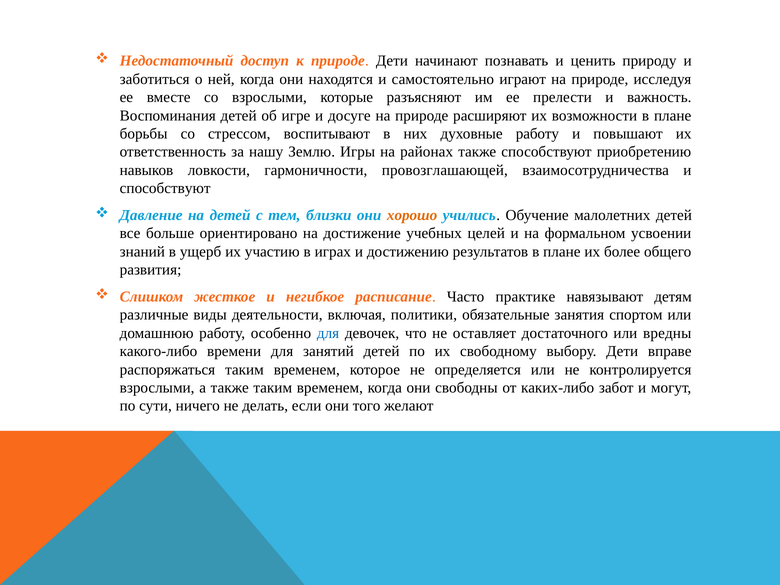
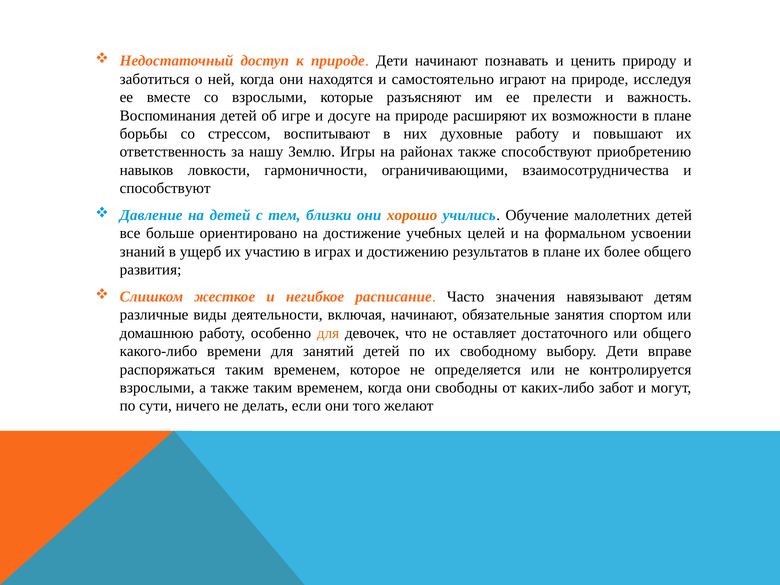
провозглашающей: провозглашающей -> ограничивающими (445, 170)
практике: практике -> значения (525, 297)
включая политики: политики -> начинают (424, 315)
для colour: blue -> orange (328, 333)
или вредны: вредны -> общего (667, 333)
